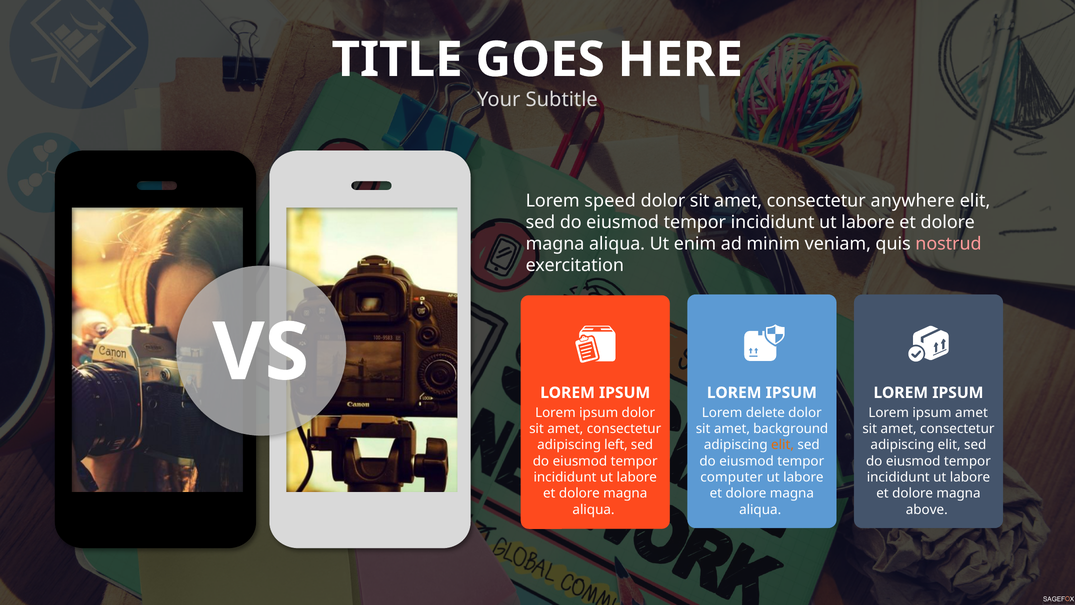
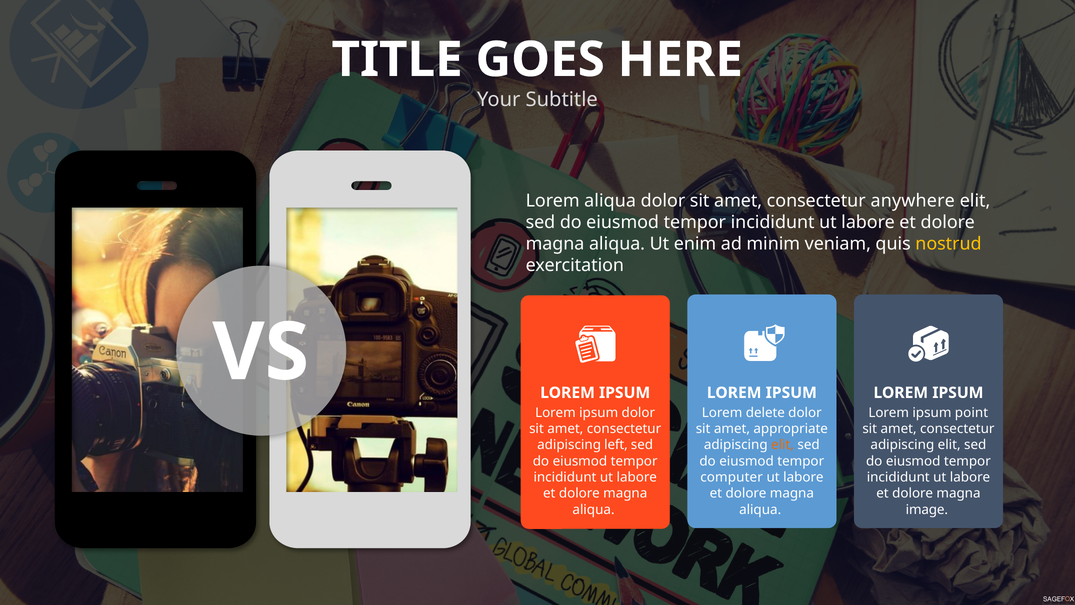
Lorem speed: speed -> aliqua (610, 201)
nostrud colour: pink -> yellow (948, 244)
ipsum amet: amet -> point (972, 413)
background: background -> appropriate (791, 429)
above: above -> image (927, 509)
